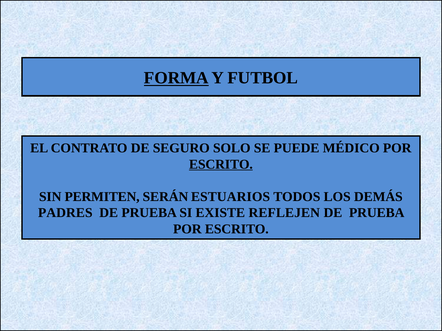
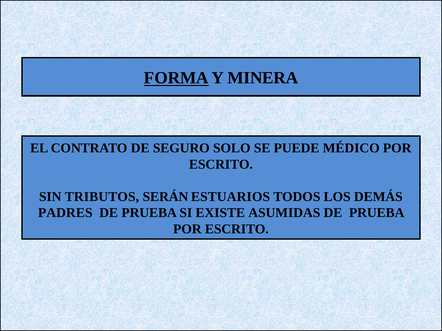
FUTBOL: FUTBOL -> MINERA (263, 78)
ESCRITO underline: present -> none (221, 164)
PERMITEN: PERMITEN -> TRIBUTOS (102, 197)
REFLEJEN: REFLEJEN -> ASUMIDAS (284, 213)
